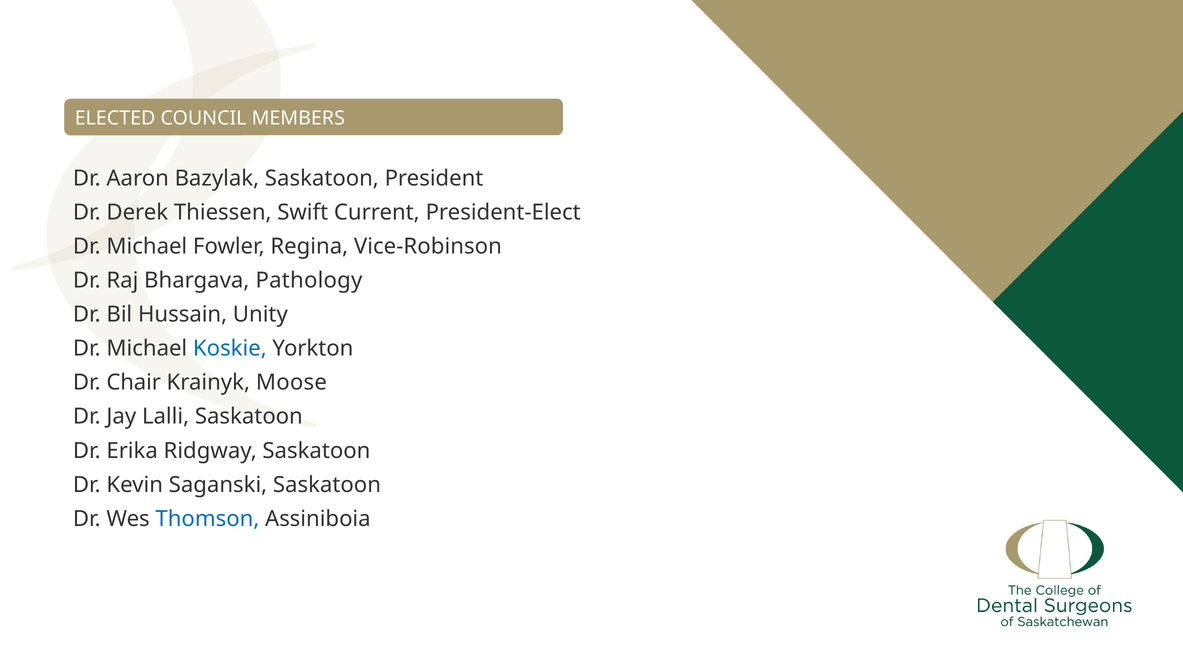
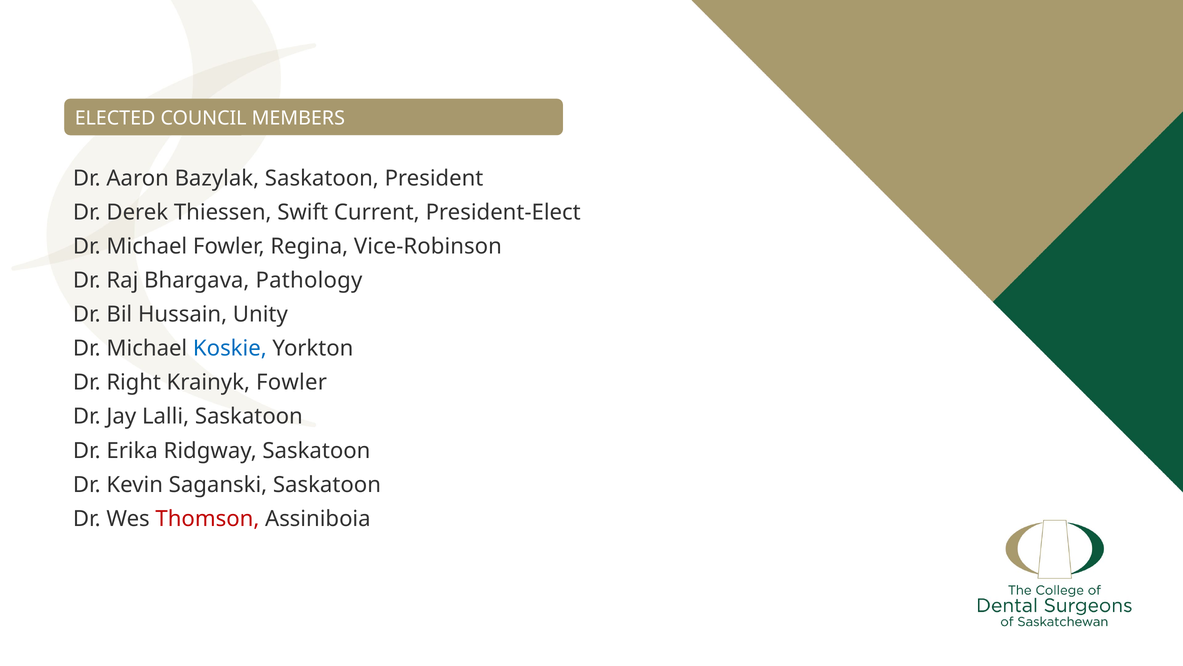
Chair: Chair -> Right (134, 382)
Krainyk Moose: Moose -> Fowler (291, 382)
Thomson colour: blue -> red (207, 518)
